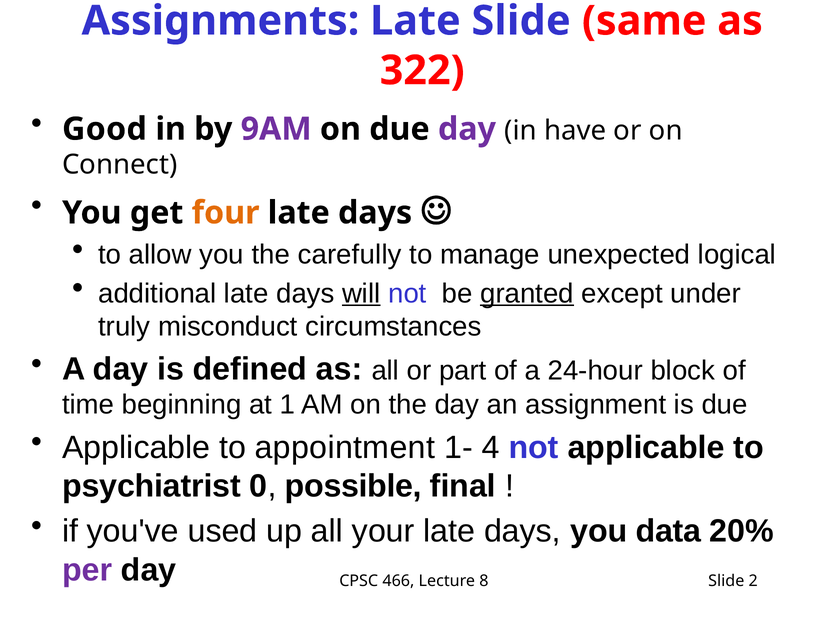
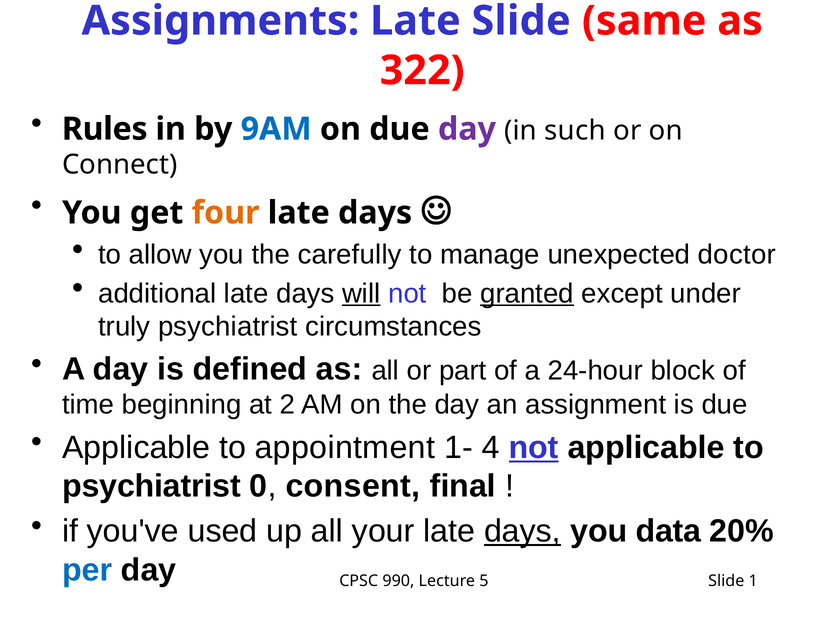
Good: Good -> Rules (105, 129)
9AM colour: purple -> blue (276, 129)
have: have -> such (575, 131)
logical: logical -> doctor (737, 255)
truly misconduct: misconduct -> psychiatrist (228, 327)
1: 1 -> 2 (287, 405)
not underline: none -> present (534, 447)
possible: possible -> consent (353, 486)
days underline: none -> present (522, 531)
per colour: purple -> blue (87, 570)
466: 466 -> 990 (398, 581)
8: 8 -> 5 (484, 581)
2: 2 -> 1 (753, 581)
